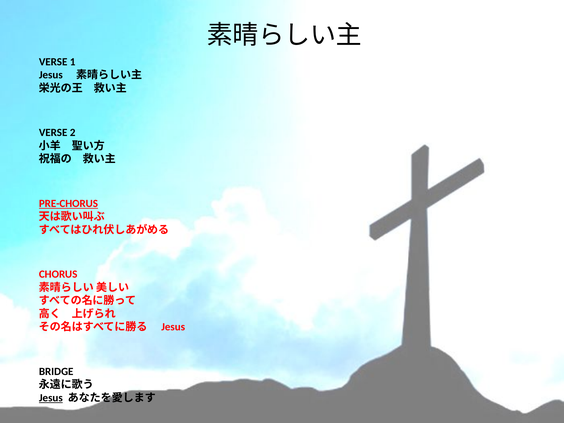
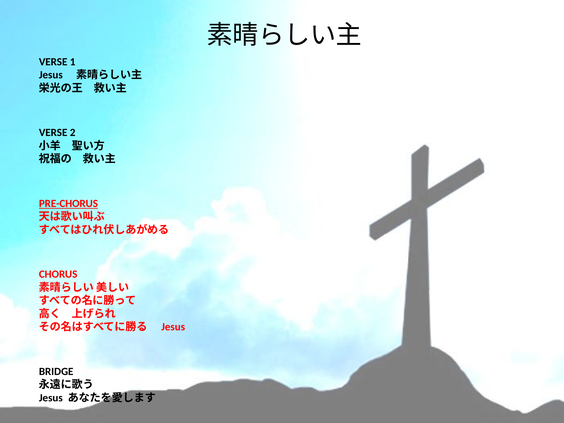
Jesus underline: present -> none (51, 398)
